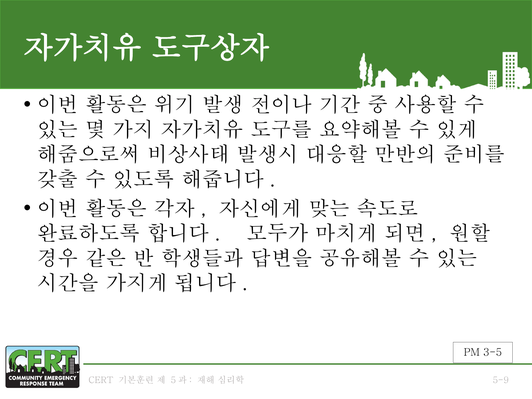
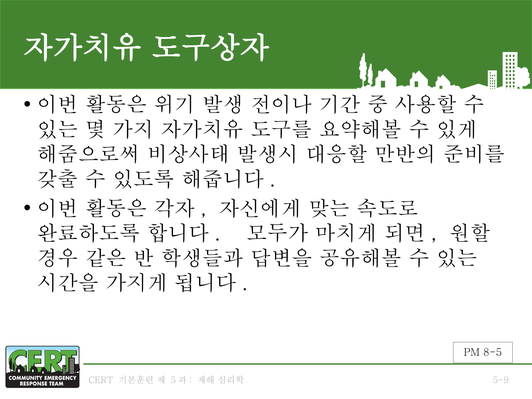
3-5: 3-5 -> 8-5 (493, 352)
